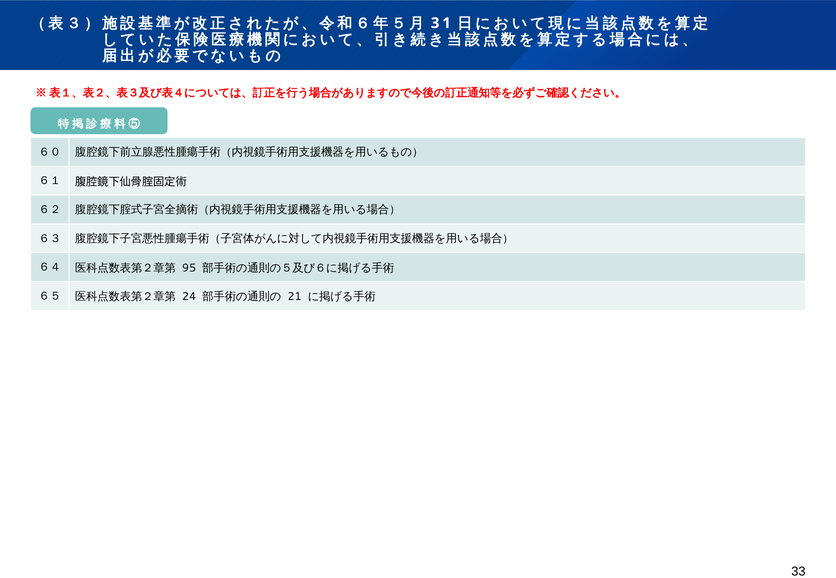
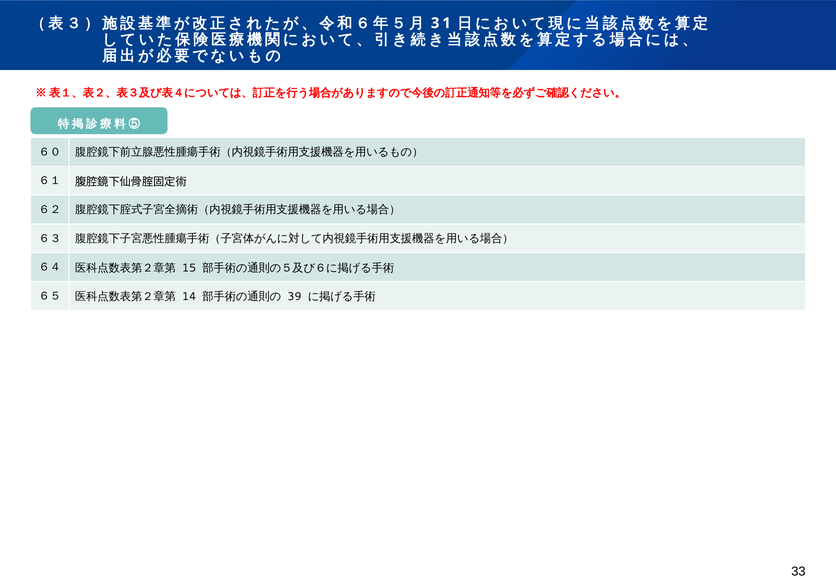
95: 95 -> 15 (189, 268)
24: 24 -> 14 (189, 297)
21: 21 -> 39 (294, 297)
